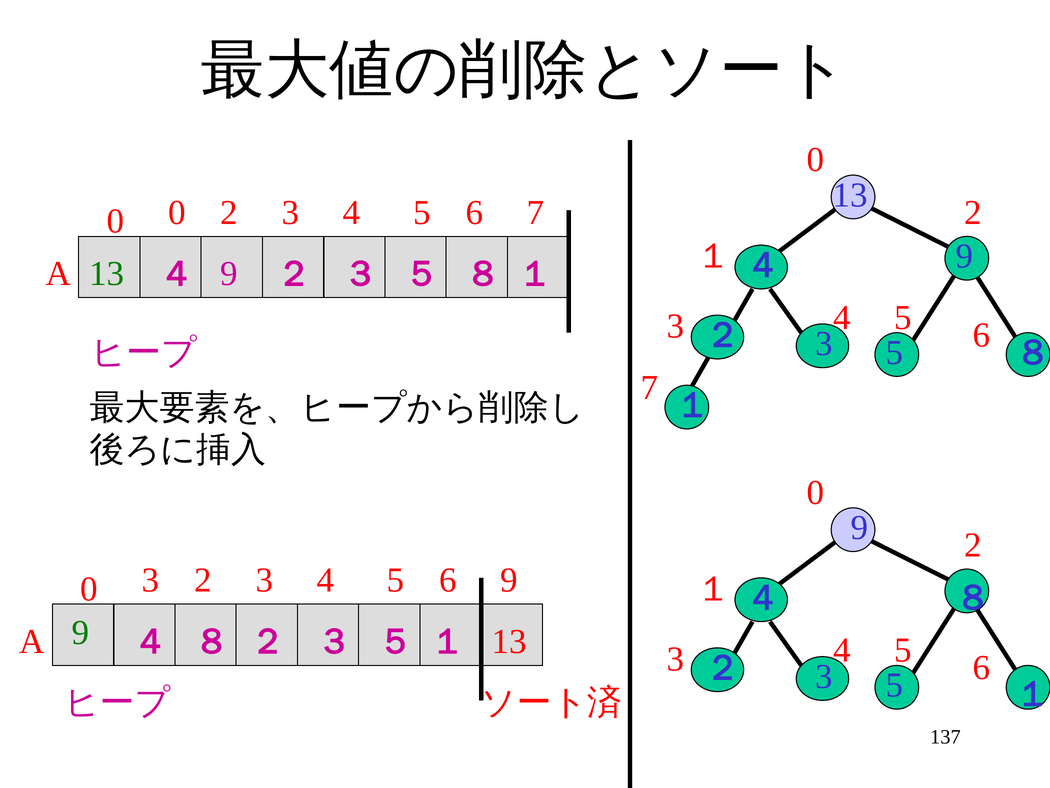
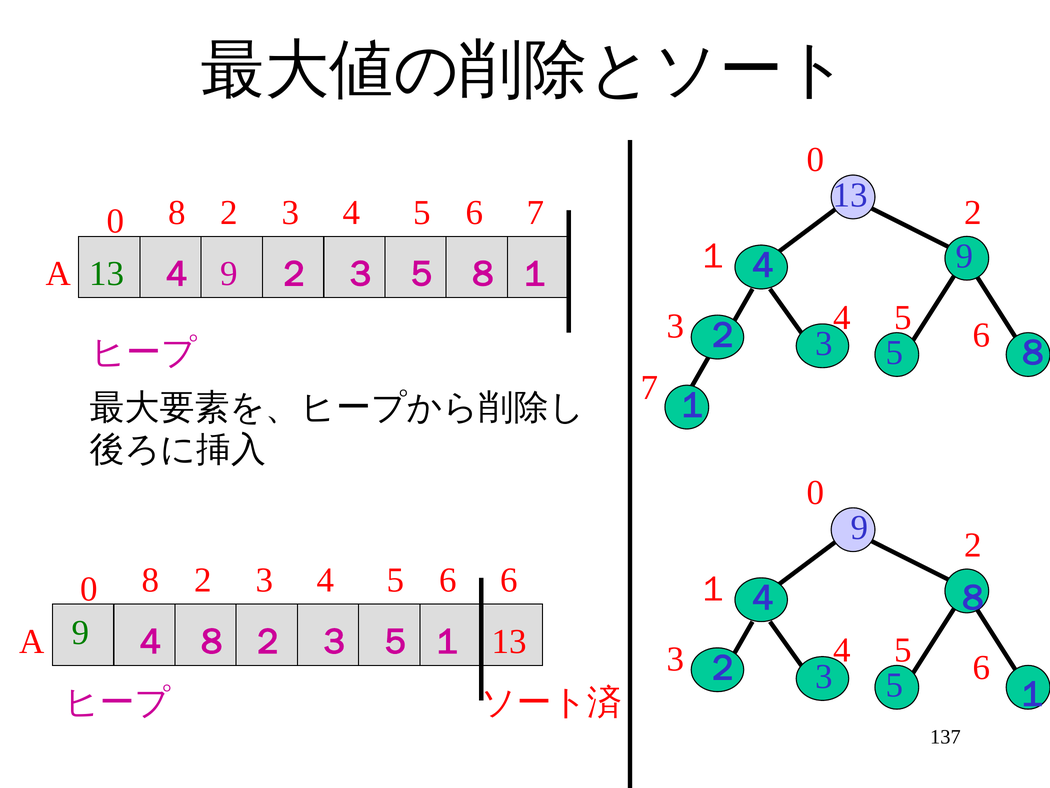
0: 0 -> 8 (177, 212)
3: 3 -> 8 (151, 580)
9: 9 -> 6 (509, 580)
